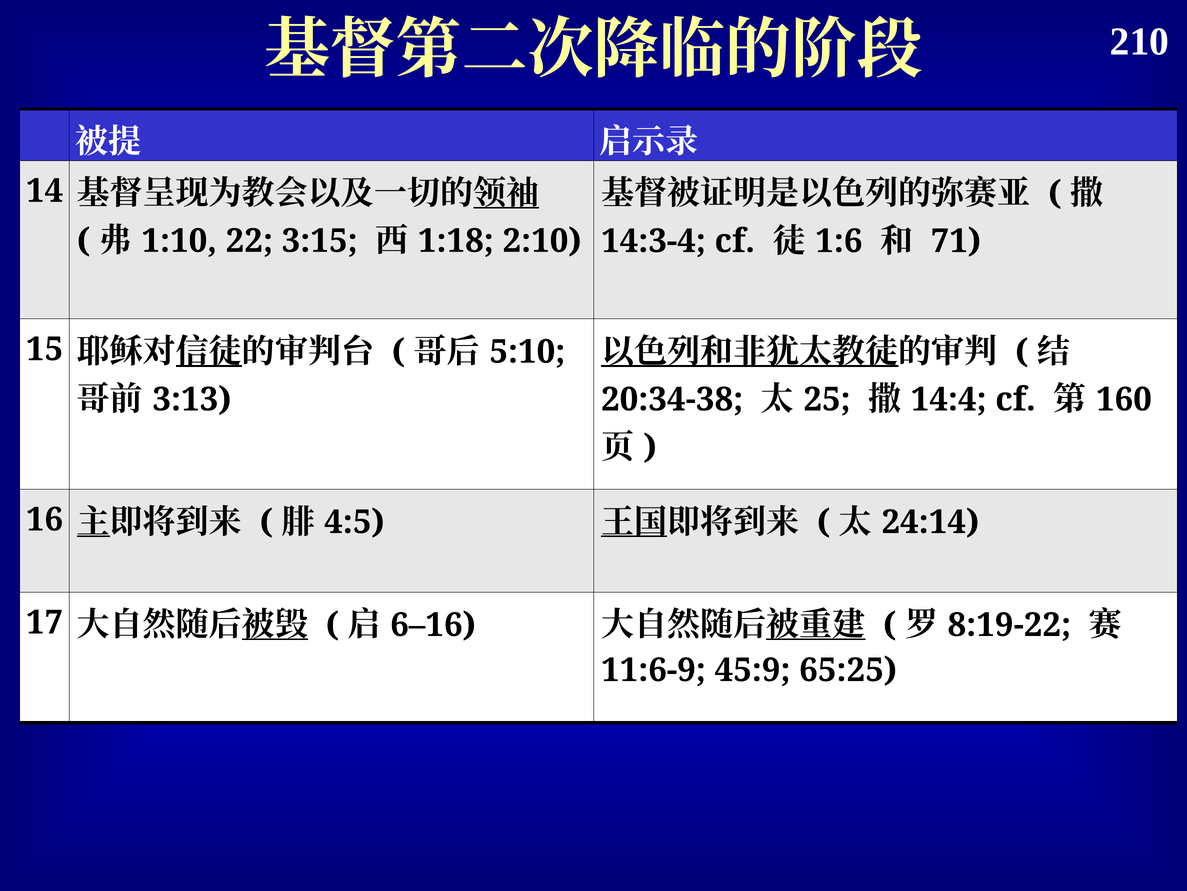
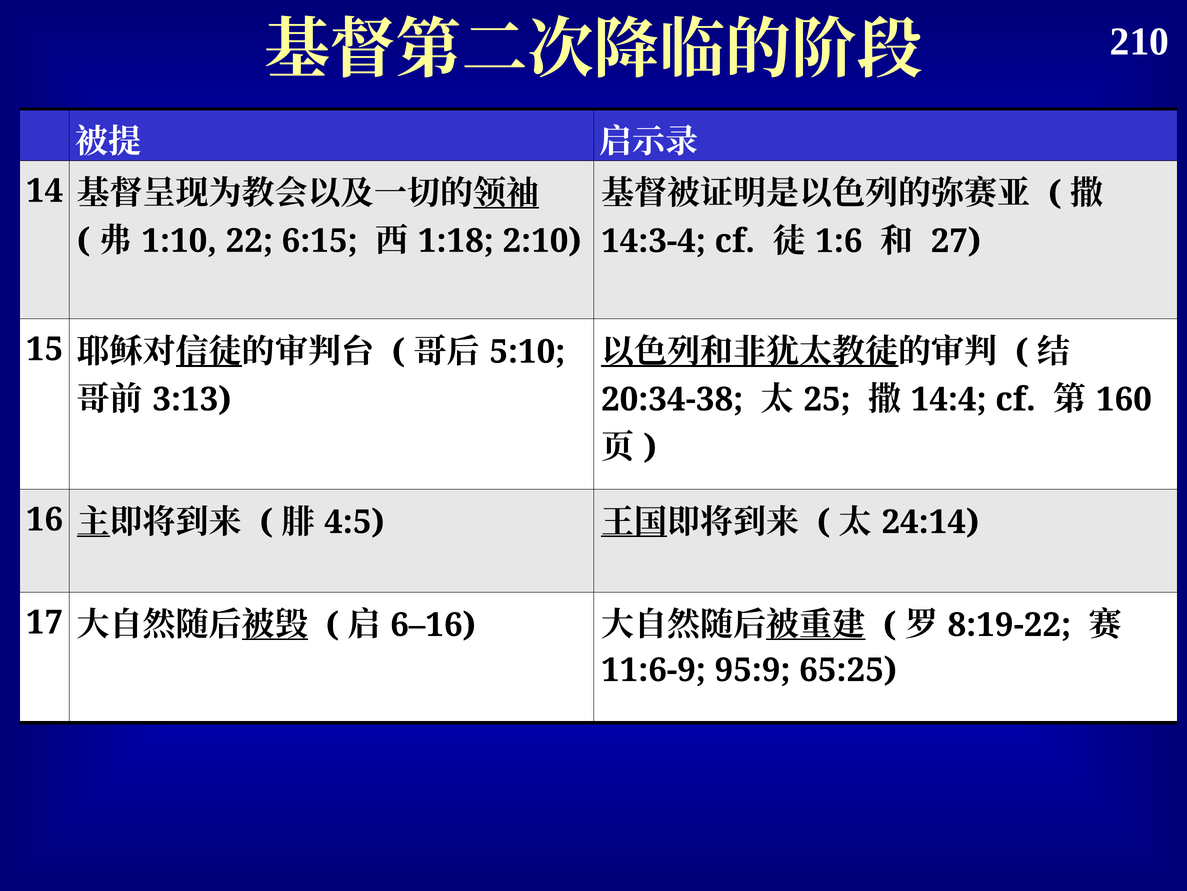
3:15: 3:15 -> 6:15 (320, 241)
71: 71 -> 27 (956, 241)
45:9: 45:9 -> 95:9 (752, 670)
